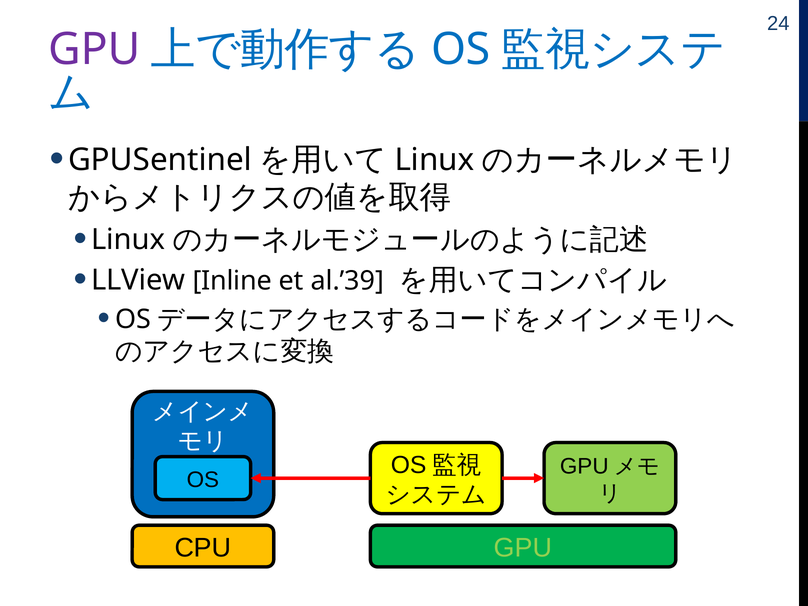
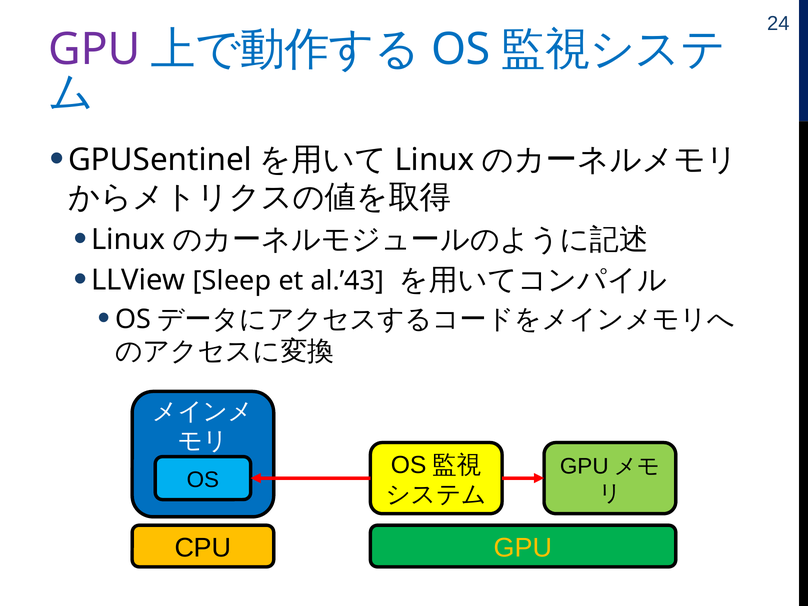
Inline: Inline -> Sleep (232, 281)
al.’39: al.’39 -> al.’43 (347, 281)
GPU colour: light green -> yellow (523, 548)
